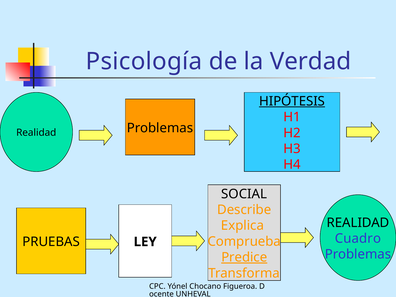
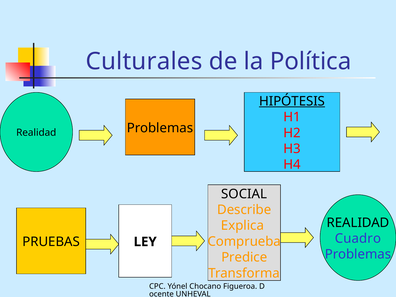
Psicología: Psicología -> Culturales (144, 61)
Verdad: Verdad -> Política (311, 61)
Predice underline: present -> none (244, 257)
